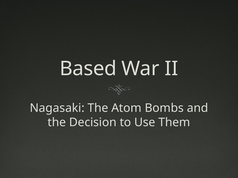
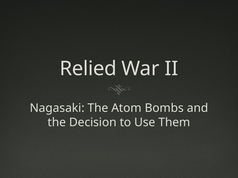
Based: Based -> Relied (88, 69)
